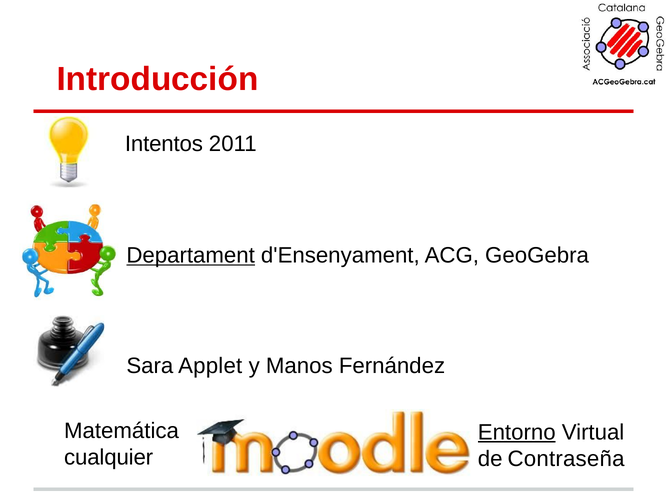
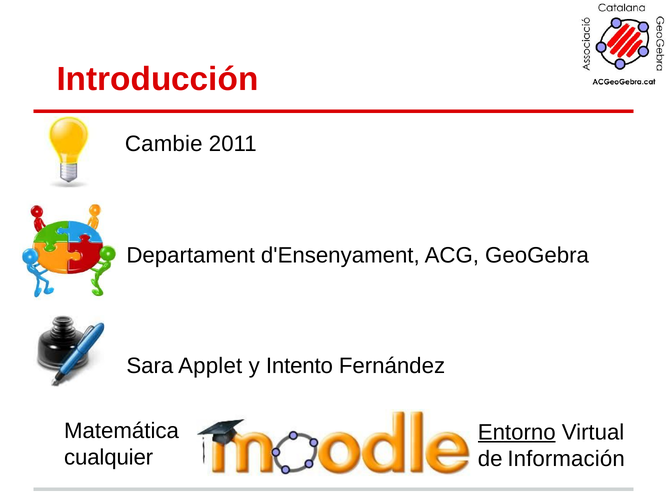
Intentos: Intentos -> Cambie (164, 144)
Departament underline: present -> none (191, 255)
Manos: Manos -> Intento (299, 365)
Contraseña: Contraseña -> Información (566, 458)
